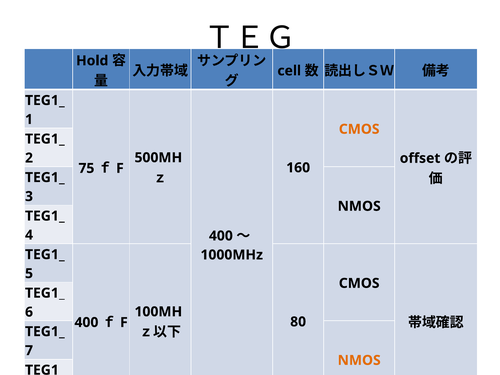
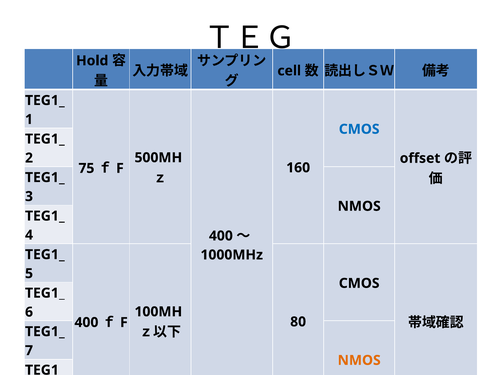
CMOS colour: orange -> blue (359, 129)
